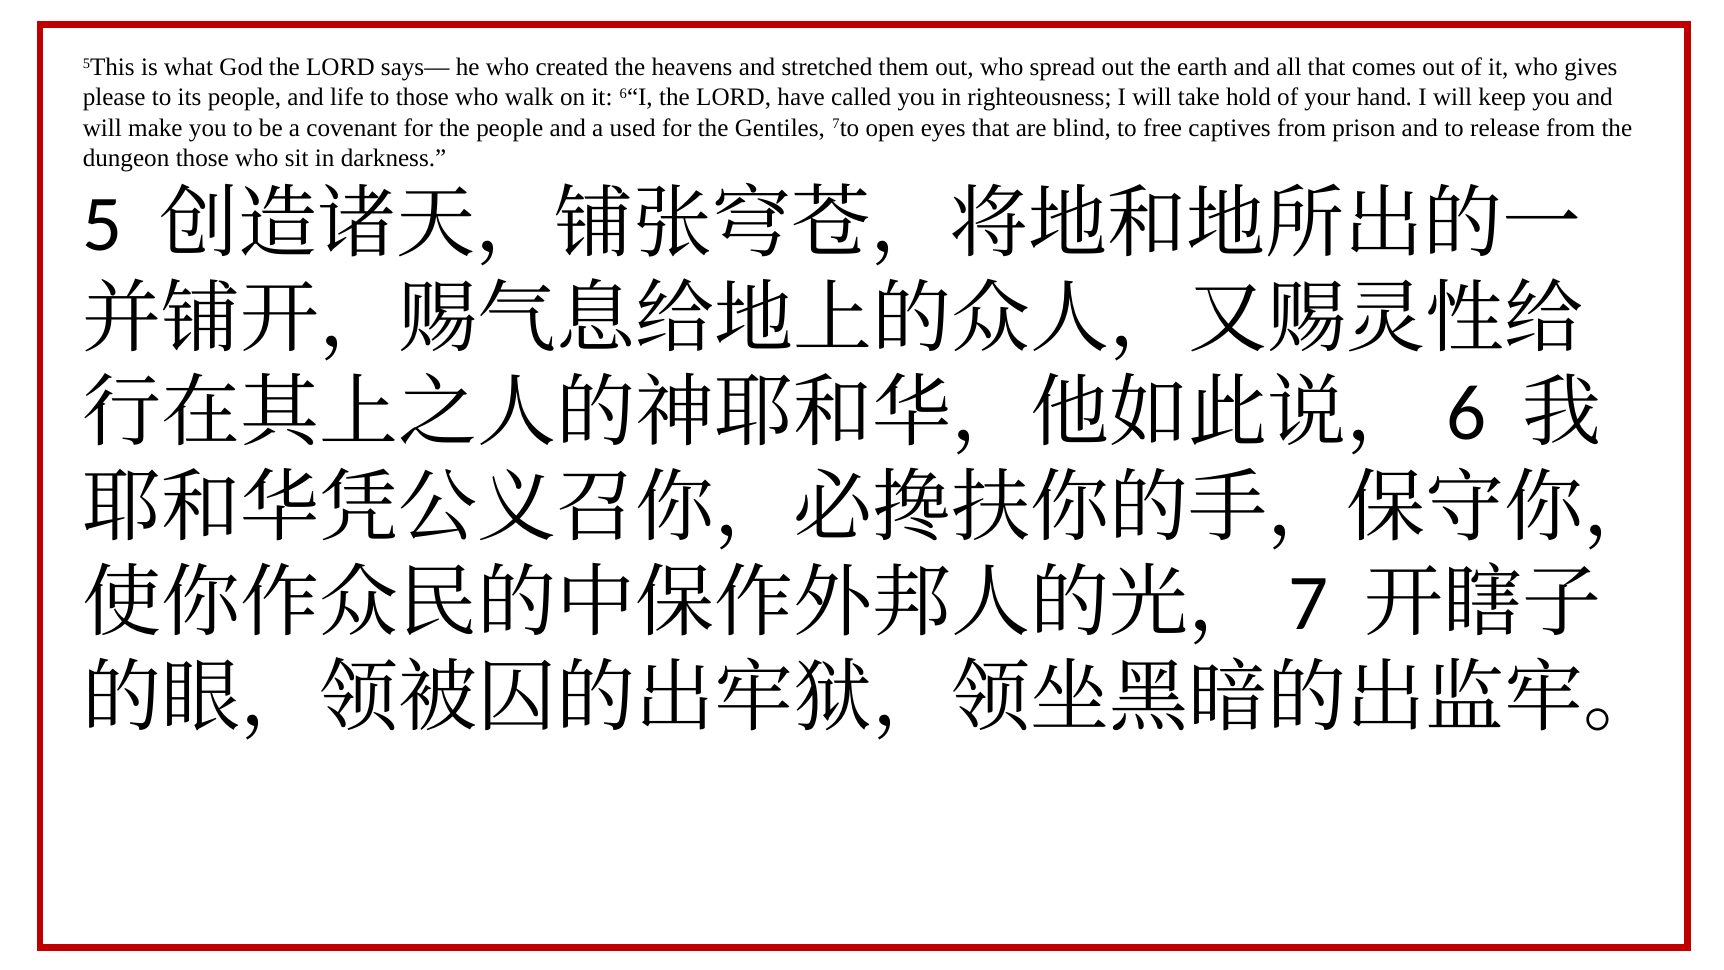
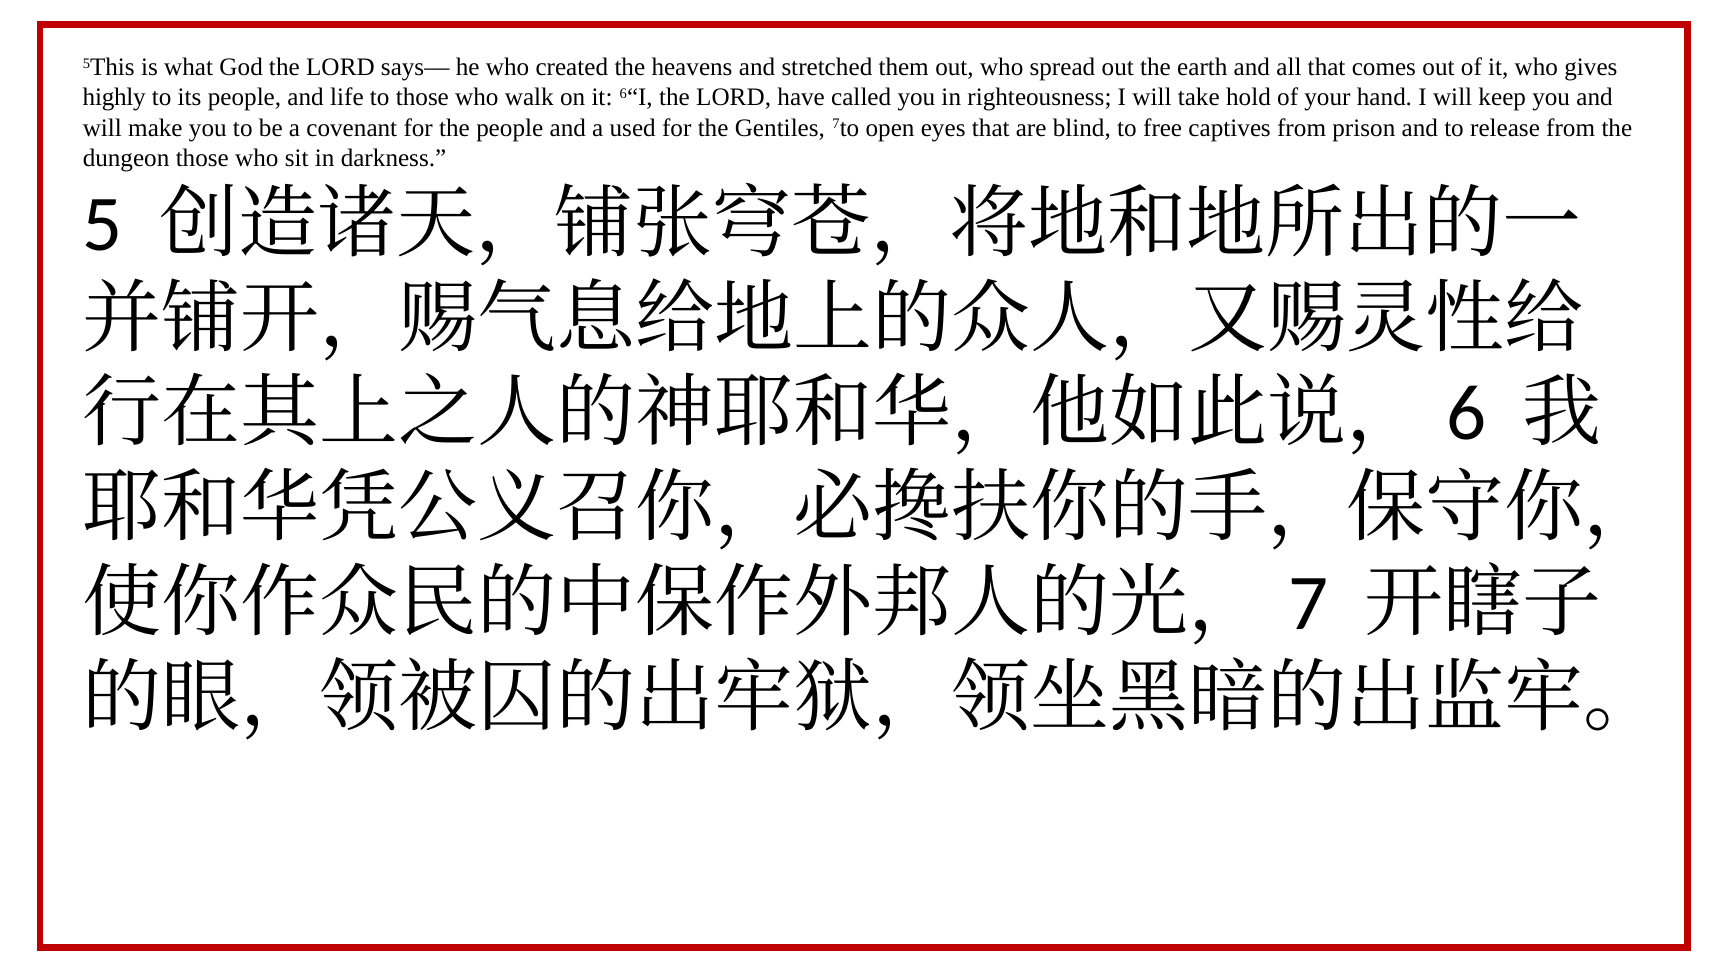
please: please -> highly (114, 97)
